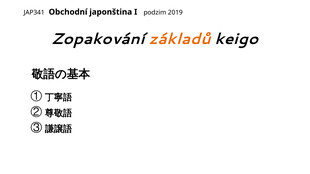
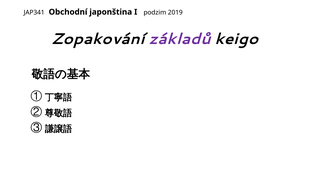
základů colour: orange -> purple (180, 39)
